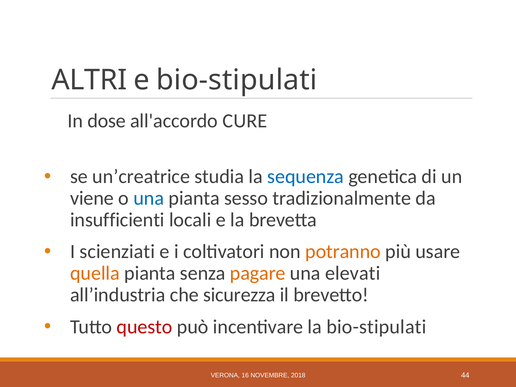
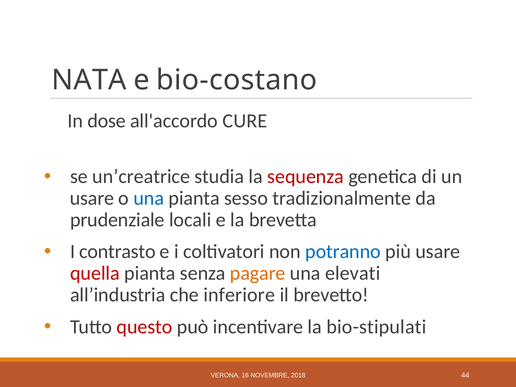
ALTRI: ALTRI -> NATA (89, 80)
e bio-stipulati: bio-stipulati -> bio-costano (237, 80)
sequenza colour: blue -> red (306, 177)
viene: viene -> usare (92, 198)
insufficienti: insufficienti -> prudenziale (117, 220)
scienziati: scienziati -> contrasto (117, 252)
potranno colour: orange -> blue (343, 252)
quella colour: orange -> red (95, 273)
sicurezza: sicurezza -> inferiore (239, 295)
